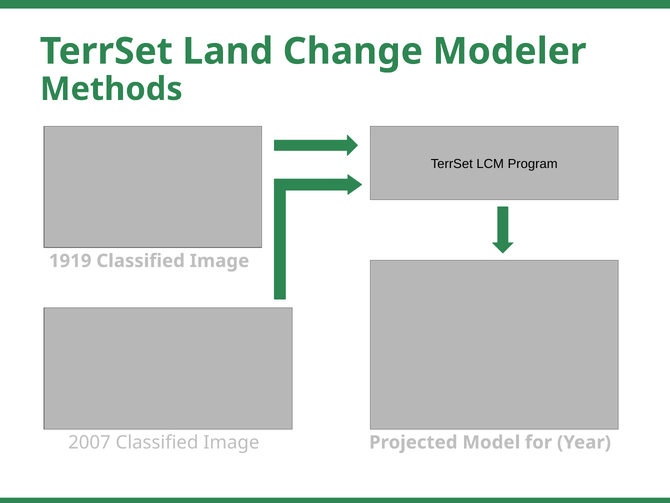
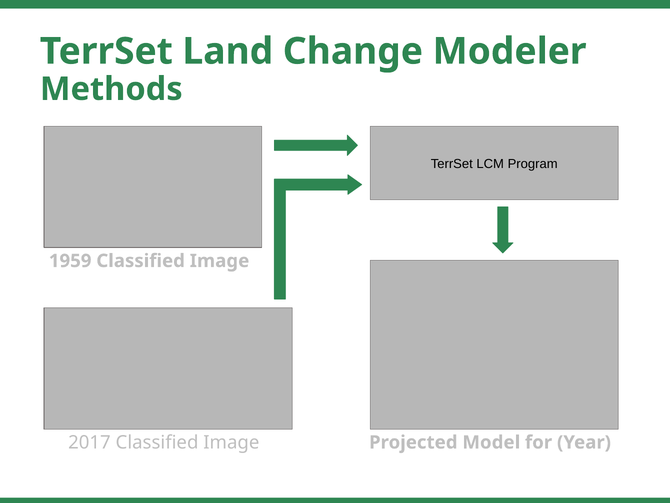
1919: 1919 -> 1959 (70, 261)
2007: 2007 -> 2017 (89, 442)
